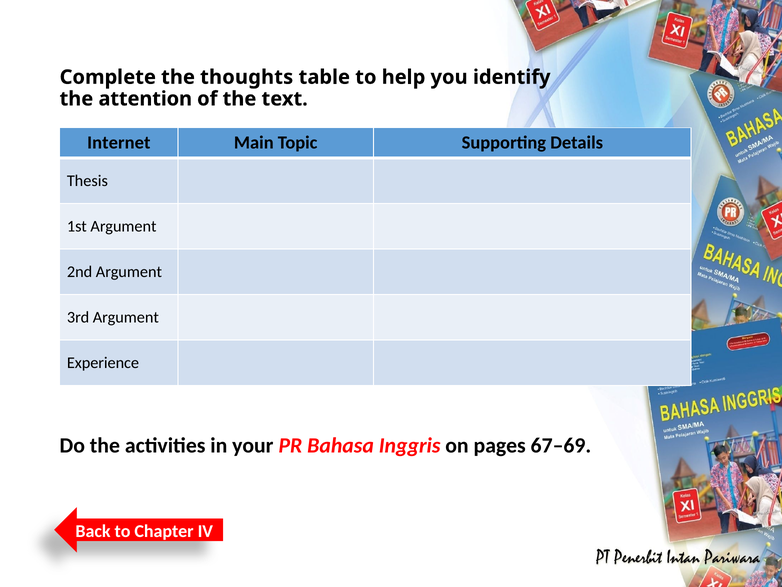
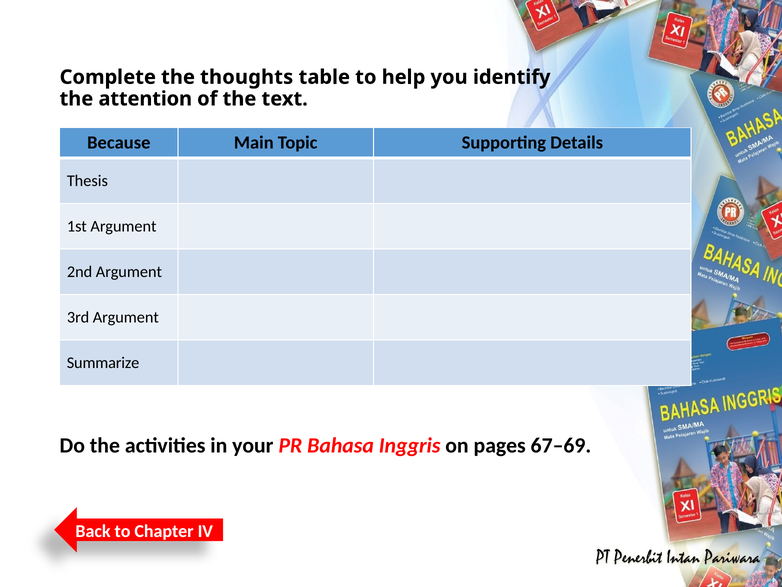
Internet: Internet -> Because (119, 143)
Experience: Experience -> Summarize (103, 362)
